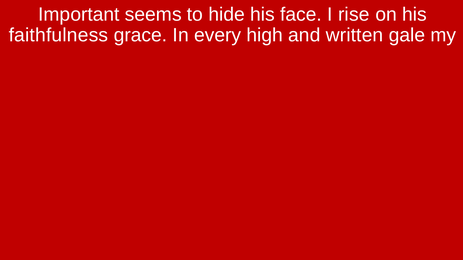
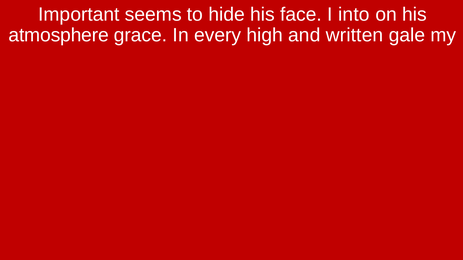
rise: rise -> into (354, 14)
faithfulness: faithfulness -> atmosphere (59, 35)
